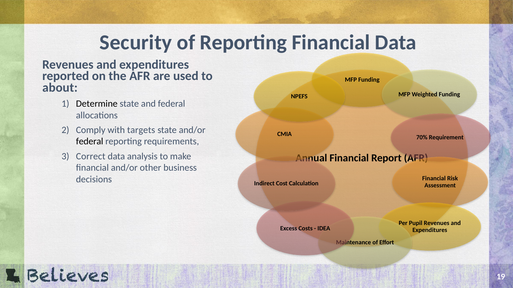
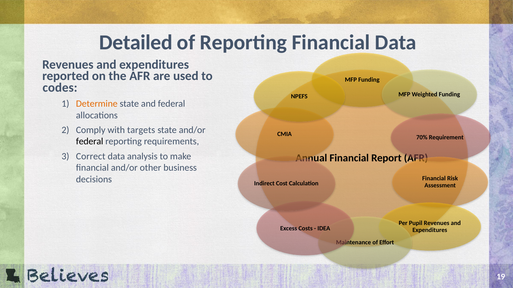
Security: Security -> Detailed (136, 43)
about: about -> codes (60, 88)
Determine colour: black -> orange (97, 104)
